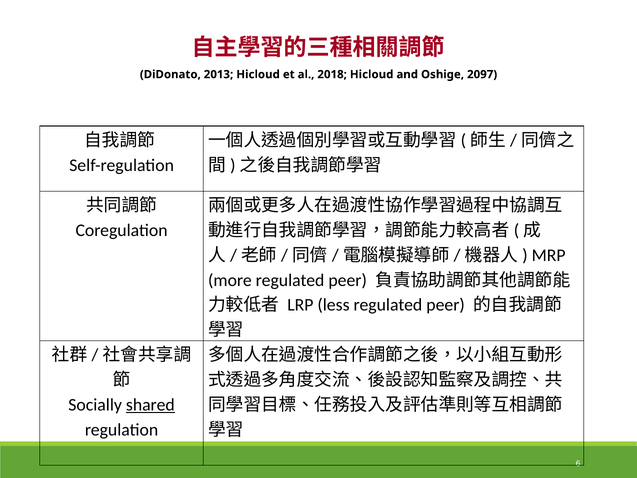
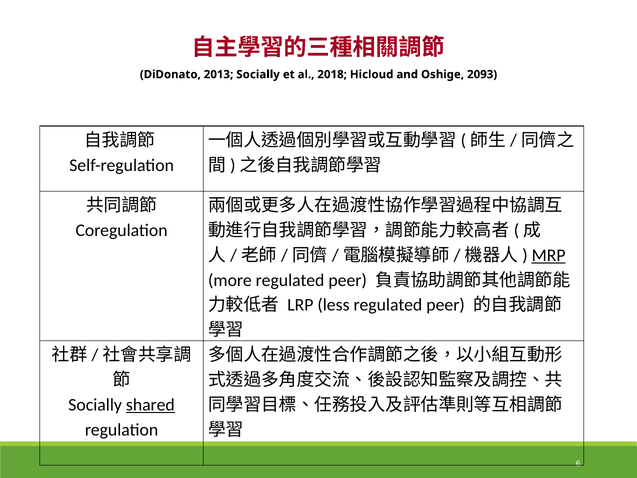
2013 Hicloud: Hicloud -> Socially (258, 74)
2097: 2097 -> 2093 (482, 74)
MRP underline: none -> present (549, 255)
